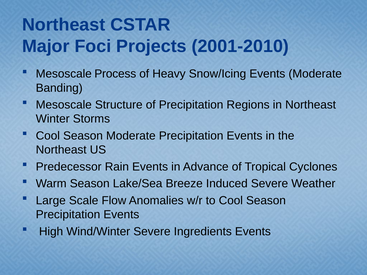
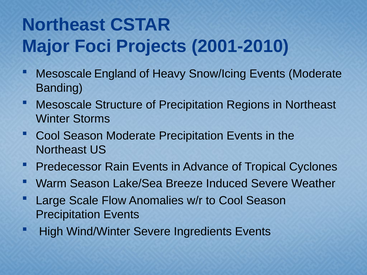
Process: Process -> England (115, 74)
